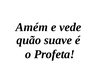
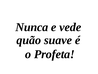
Amém: Amém -> Nunca (32, 27)
